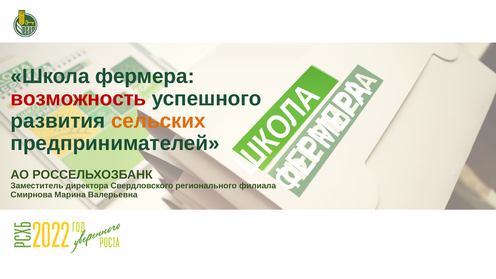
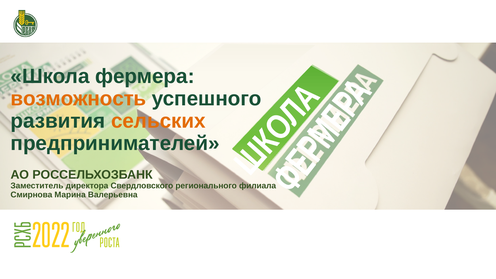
возможность colour: red -> orange (78, 99)
